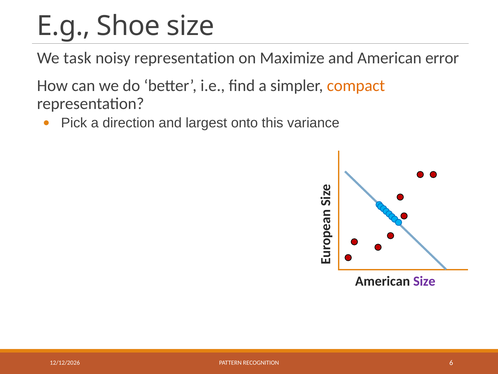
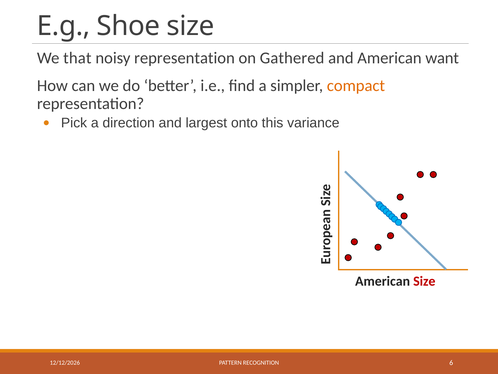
task: task -> that (77, 58)
Maximize: Maximize -> Gathered (292, 58)
error: error -> want (442, 58)
Size colour: purple -> red (424, 281)
